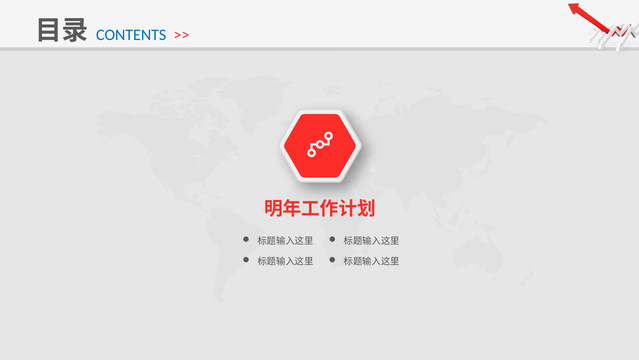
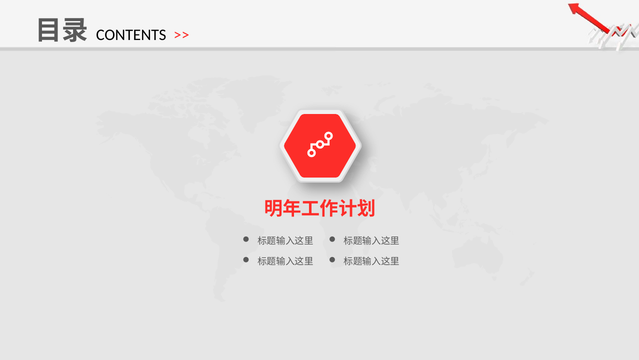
CONTENTS colour: blue -> black (131, 35)
